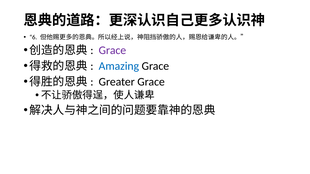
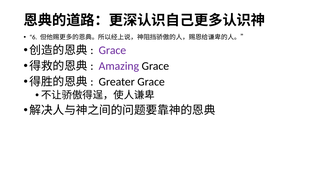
Amazing colour: blue -> purple (119, 66)
